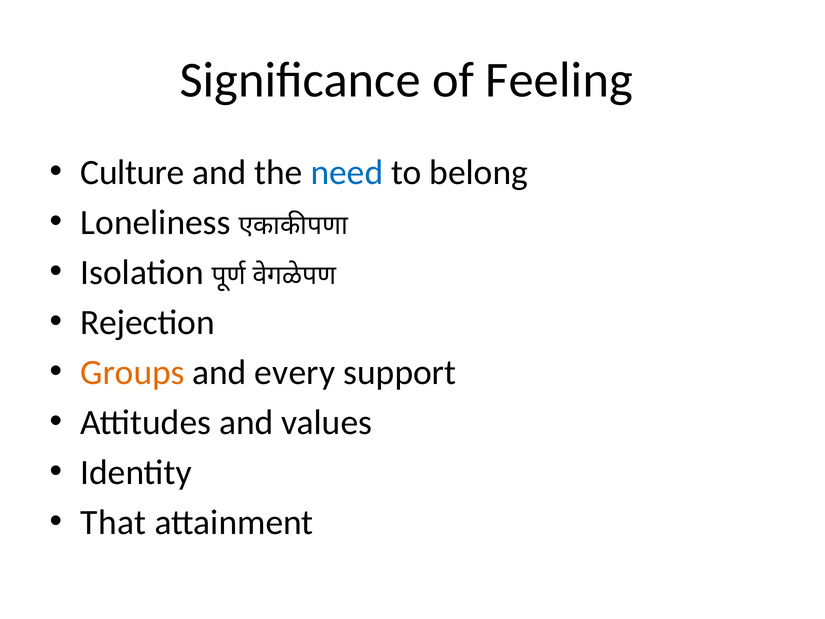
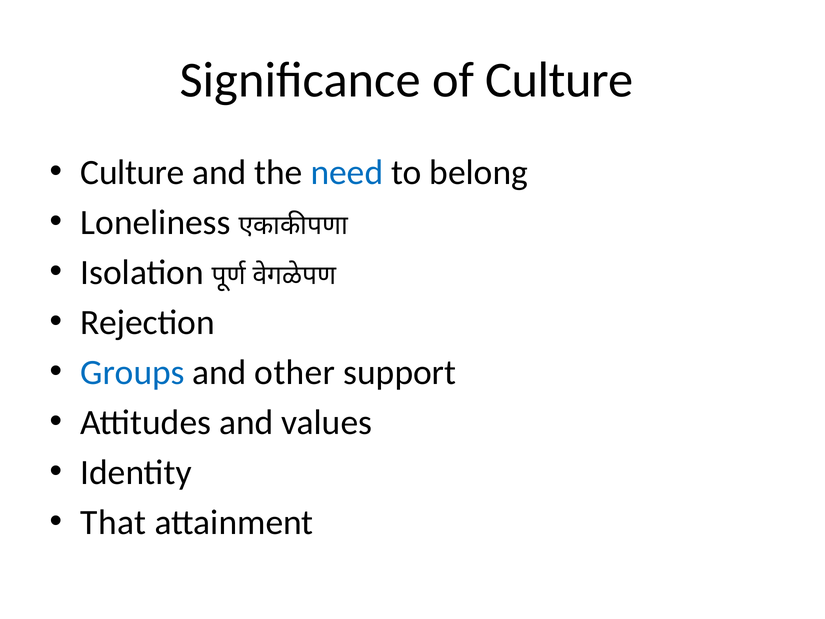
of Feeling: Feeling -> Culture (560, 80)
Groups colour: orange -> blue (132, 372)
every: every -> other (295, 372)
